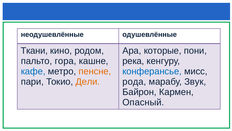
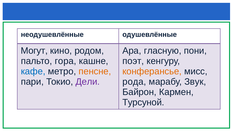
Ткани: Ткани -> Могут (34, 51)
которые: которые -> гласную (163, 51)
река: река -> поэт (133, 61)
конферансье colour: blue -> orange (152, 71)
Дели colour: orange -> purple (88, 81)
Опасный: Опасный -> Турсуной (143, 102)
